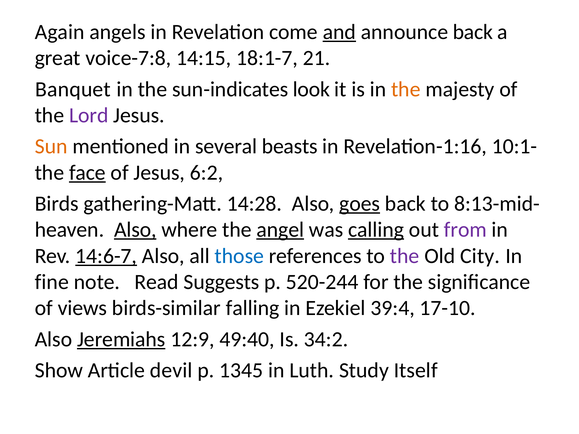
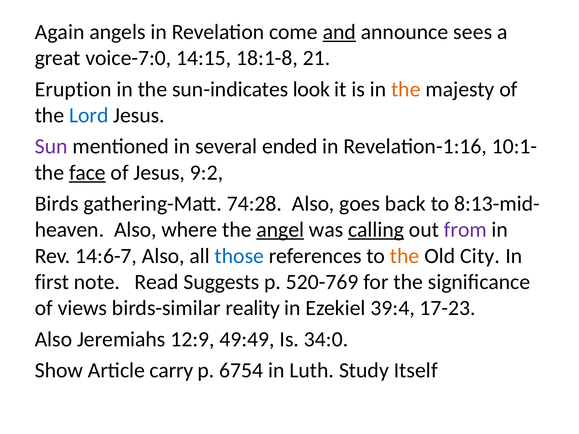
announce back: back -> sees (473, 32)
voice-7:8: voice-7:8 -> voice-7:0 (128, 58)
18:1-7: 18:1-7 -> 18:1-8 (267, 58)
Banquet: Banquet -> Eruption (73, 89)
Lord colour: purple -> blue (89, 115)
Sun colour: orange -> purple (51, 147)
beasts: beasts -> ended (290, 147)
6:2: 6:2 -> 9:2 (207, 173)
14:28: 14:28 -> 74:28 (254, 204)
goes underline: present -> none (360, 204)
Also underline: present -> none (135, 230)
14:6-7 underline: present -> none (106, 256)
the colour: purple -> orange (405, 256)
fine: fine -> first (52, 282)
520-244: 520-244 -> 520-769 (322, 282)
falling: falling -> reality (253, 308)
17-10: 17-10 -> 17-23 (448, 308)
Jeremiahs underline: present -> none (121, 339)
49:40: 49:40 -> 49:49 (247, 339)
34:2: 34:2 -> 34:0 (326, 339)
devil: devil -> carry (171, 371)
1345: 1345 -> 6754 (241, 371)
